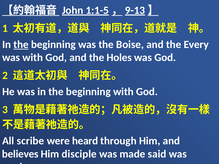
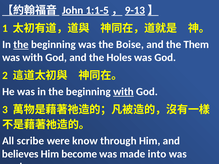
Every: Every -> Them (196, 44)
with underline: none -> present (123, 92)
heard: heard -> know (85, 141)
disciple: disciple -> become (79, 154)
said: said -> into (157, 154)
